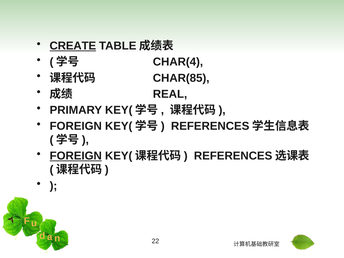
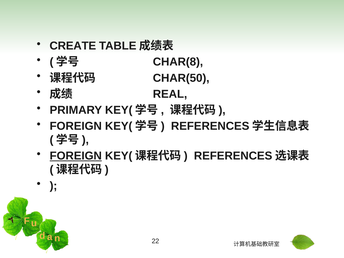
CREATE underline: present -> none (73, 46)
CHAR(4: CHAR(4 -> CHAR(8 (178, 62)
CHAR(85: CHAR(85 -> CHAR(50 (181, 78)
